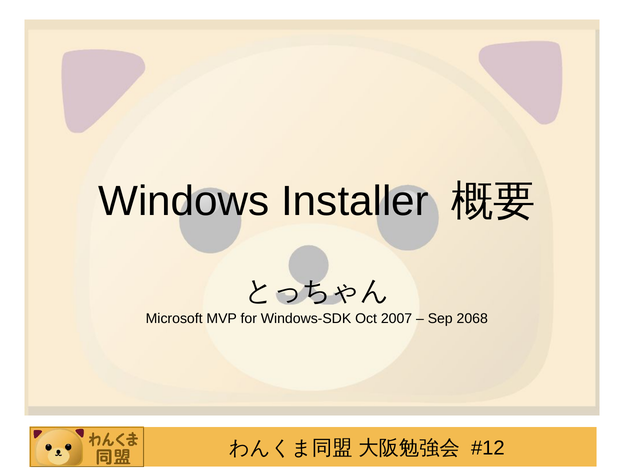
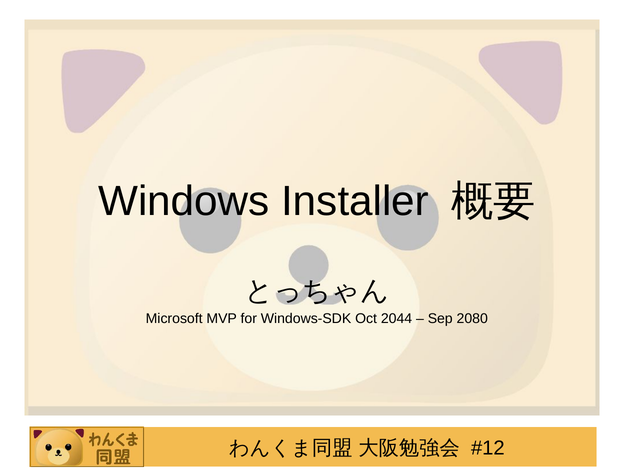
2007: 2007 -> 2044 (397, 319)
2068: 2068 -> 2080 (472, 319)
